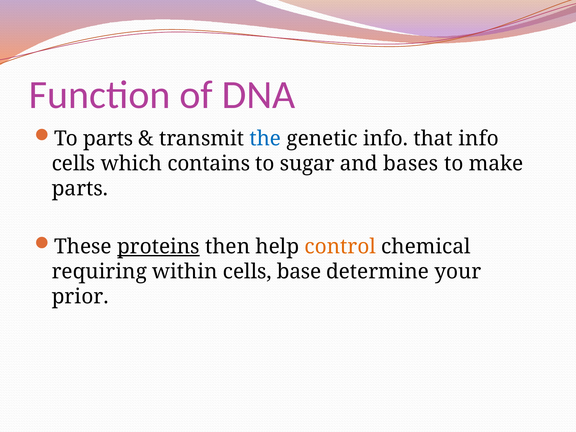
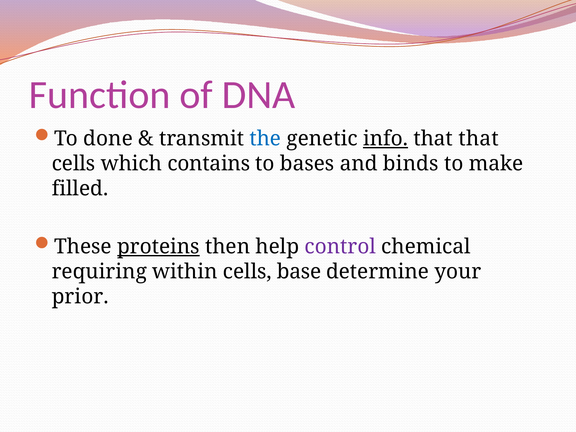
To parts: parts -> done (108, 139)
info underline: none -> present (385, 139)
that info: info -> that (479, 139)
sugar: sugar -> bases (307, 164)
bases: bases -> binds (411, 164)
parts: parts -> filled (80, 189)
control colour: orange -> purple (340, 247)
